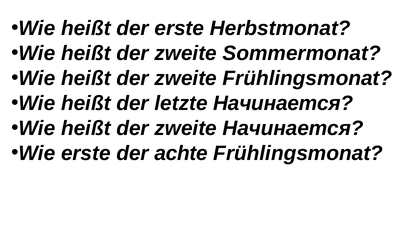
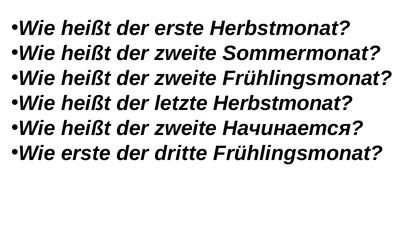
letzte Начинается: Начинается -> Herbstmonat (283, 103)
achte: achte -> dritte (181, 153)
